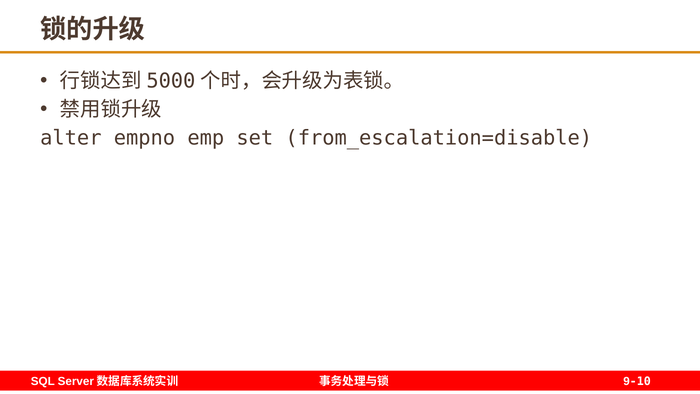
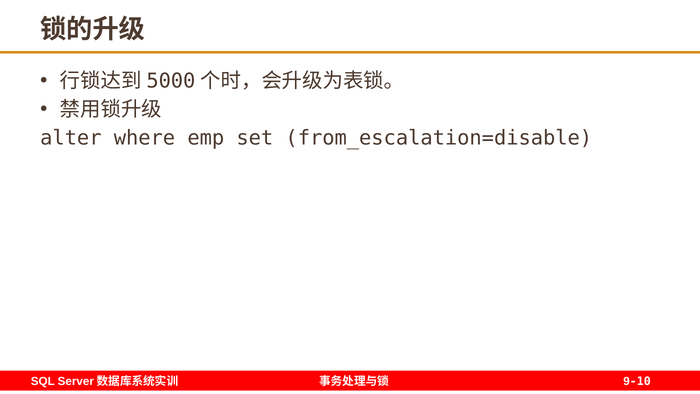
empno: empno -> where (144, 138)
